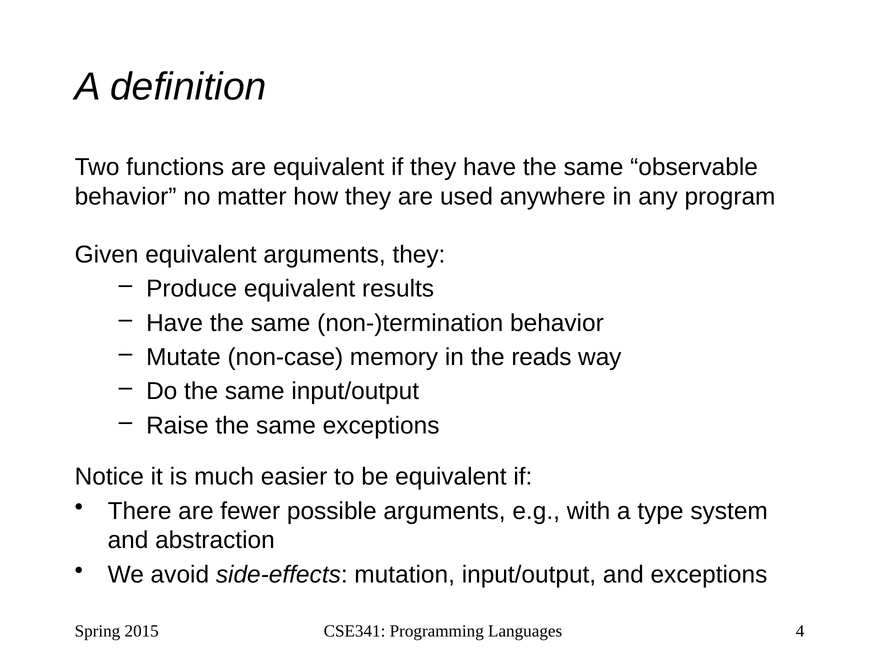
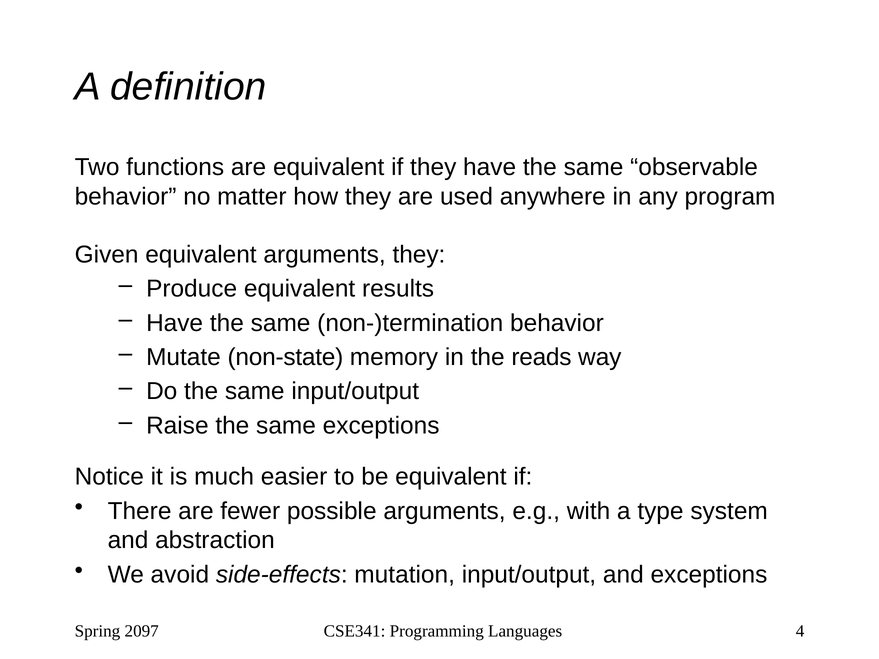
non-case: non-case -> non-state (285, 357)
2015: 2015 -> 2097 (142, 631)
